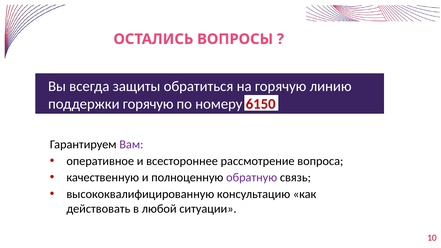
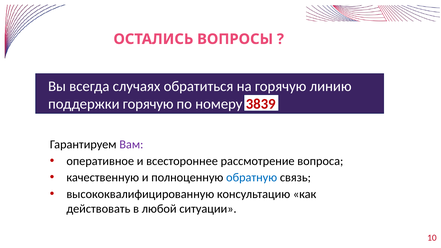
защиты: защиты -> случаях (137, 86)
6150: 6150 -> 3839 (261, 104)
обратную colour: purple -> blue (252, 178)
